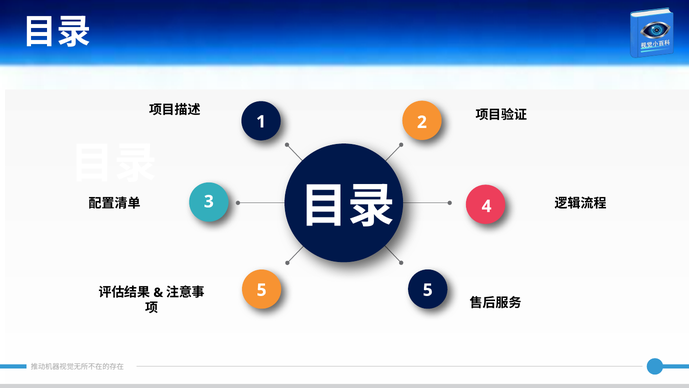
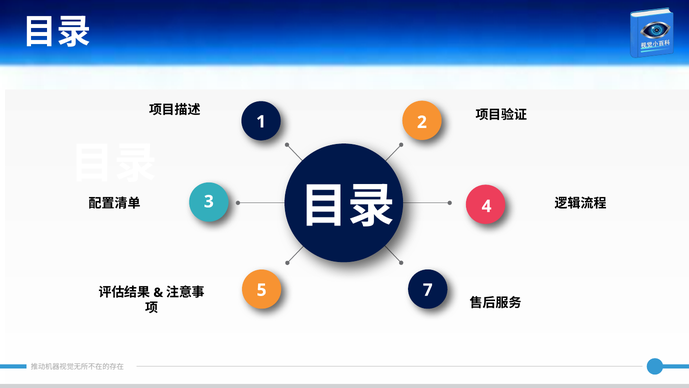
5 5: 5 -> 7 (428, 290)
